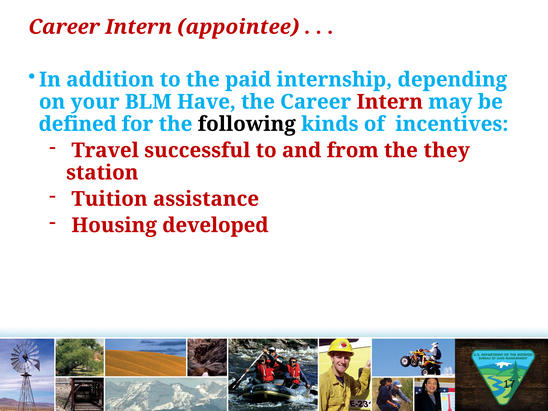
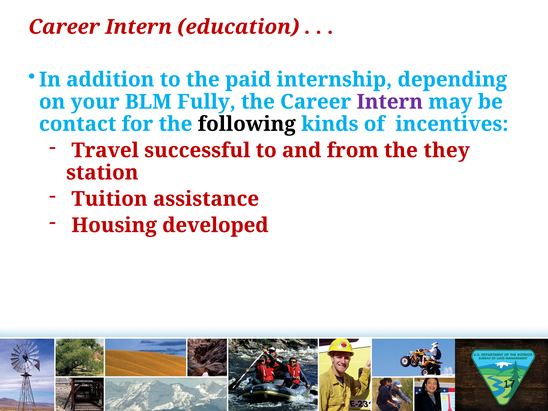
appointee: appointee -> education (238, 27)
Have: Have -> Fully (206, 102)
Intern colour: red -> purple (390, 102)
defined: defined -> contact (78, 124)
